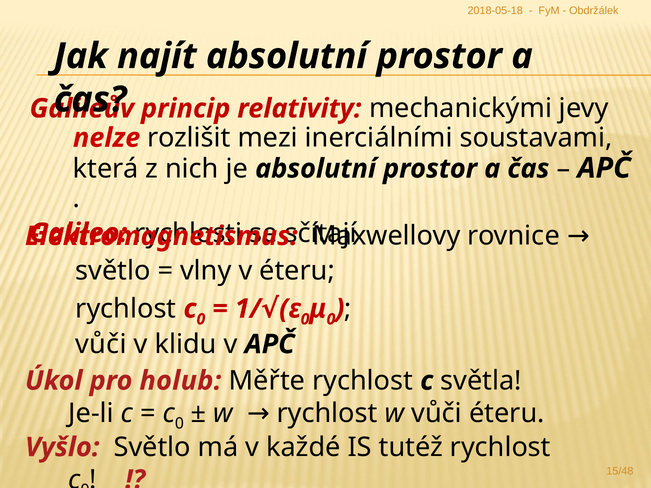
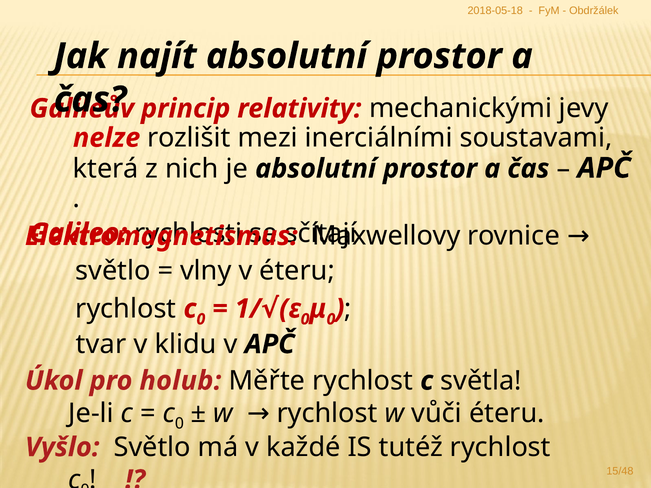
vůči: vůči -> tvar (101, 344)
